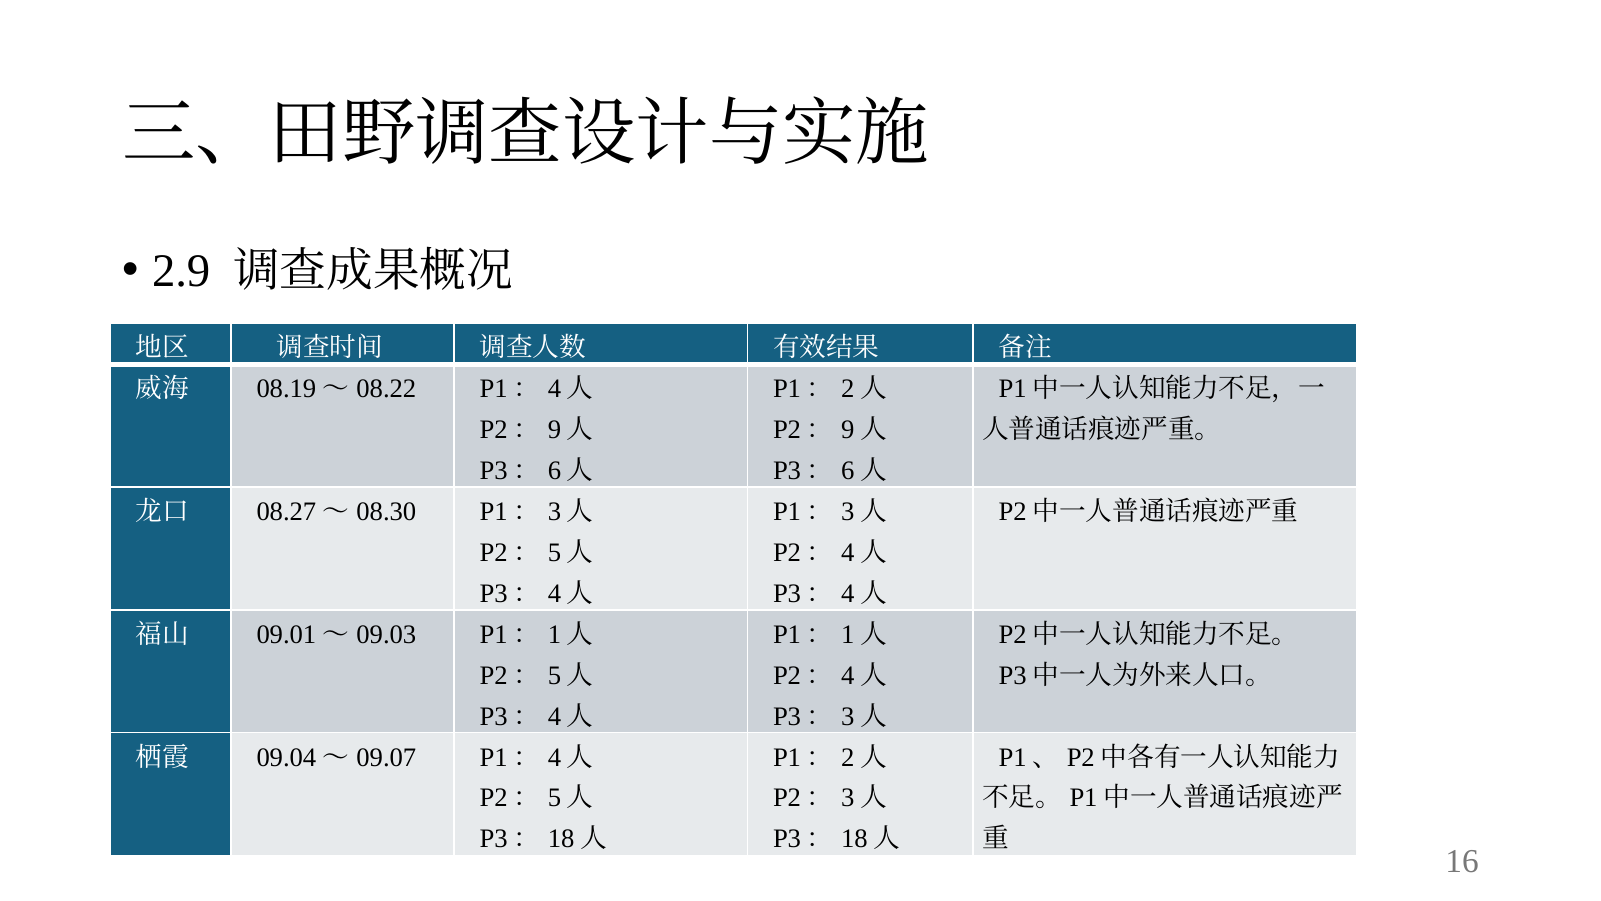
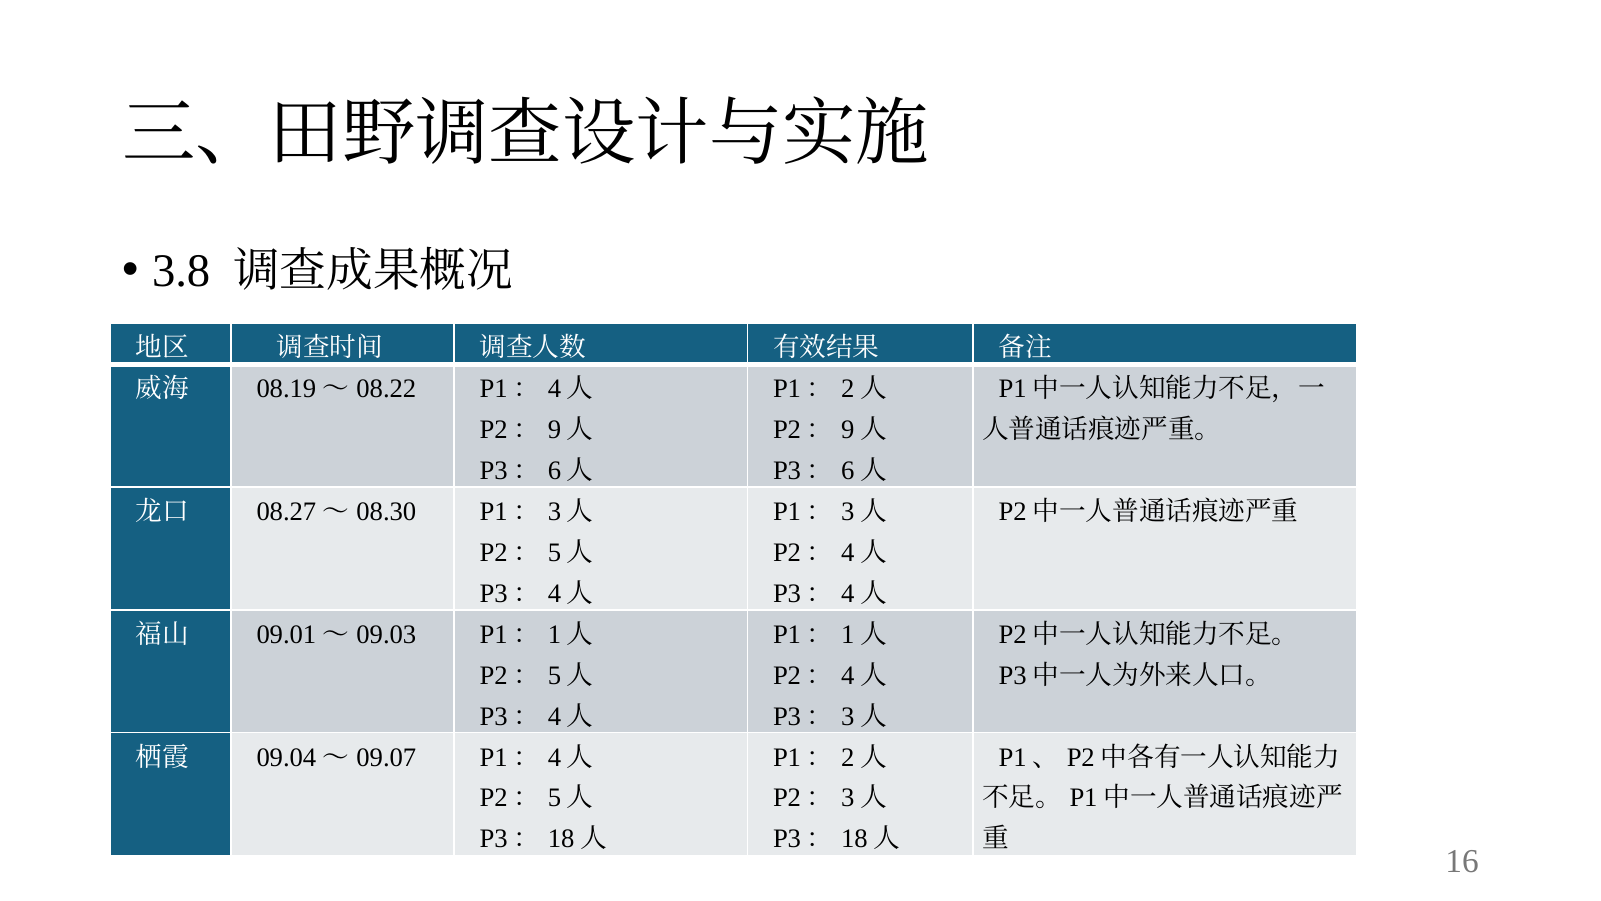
2.9: 2.9 -> 3.8 (181, 271)
